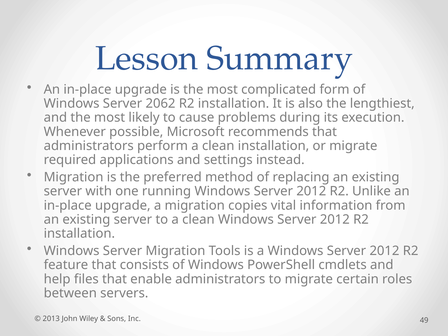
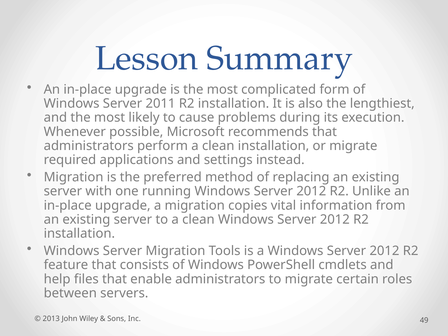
2062: 2062 -> 2011 (161, 104)
